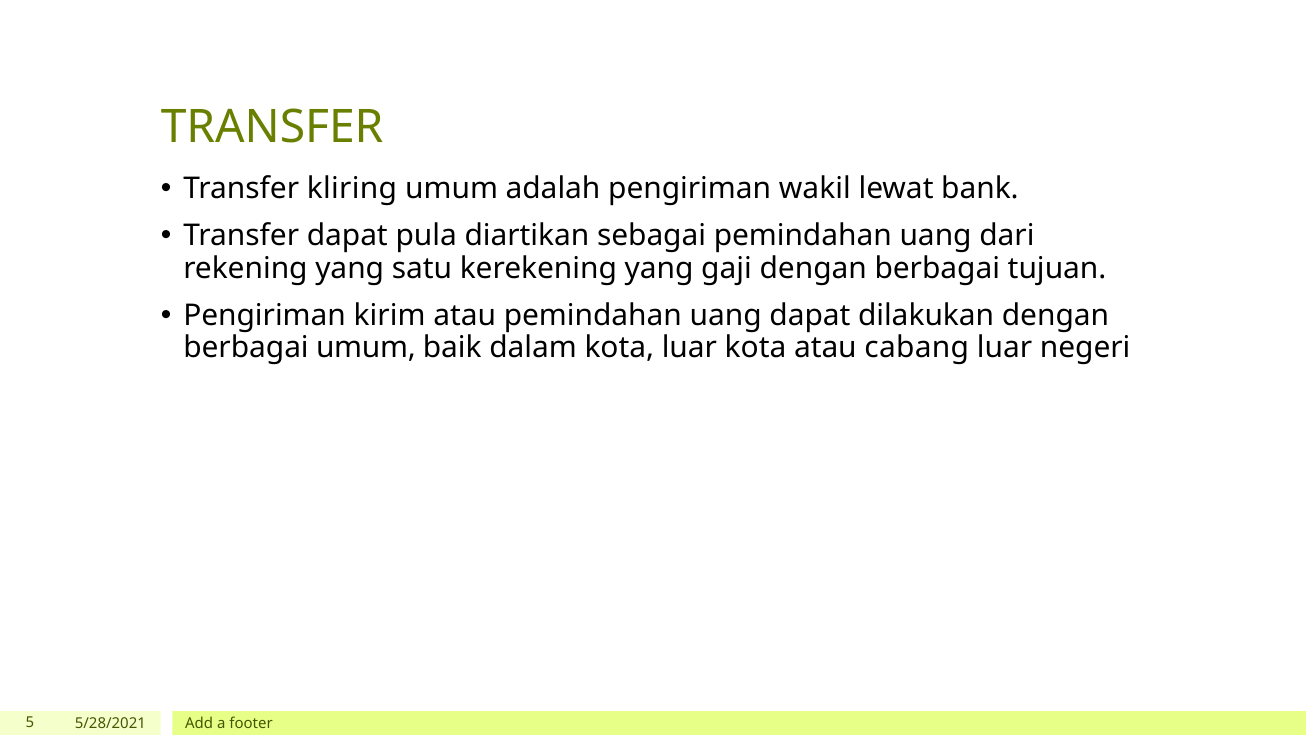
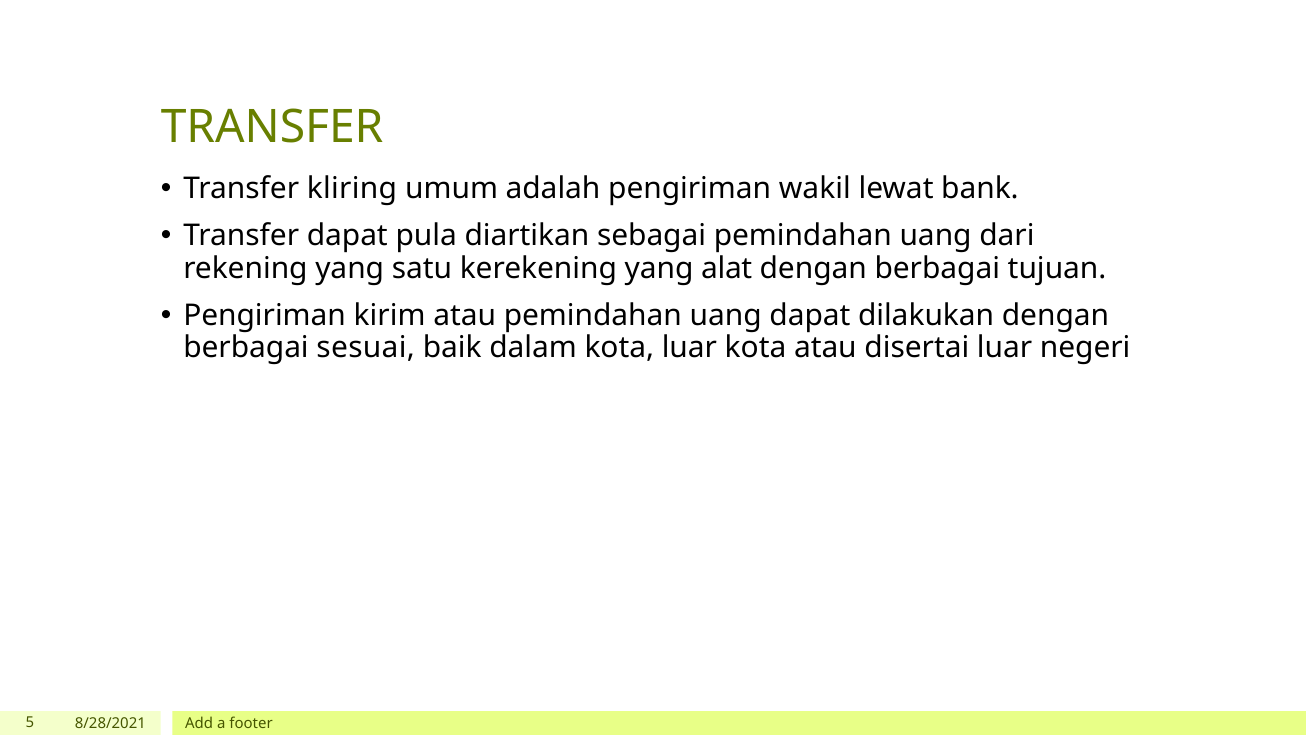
gaji: gaji -> alat (727, 268)
berbagai umum: umum -> sesuai (366, 348)
cabang: cabang -> disertai (917, 348)
5/28/2021: 5/28/2021 -> 8/28/2021 (110, 723)
